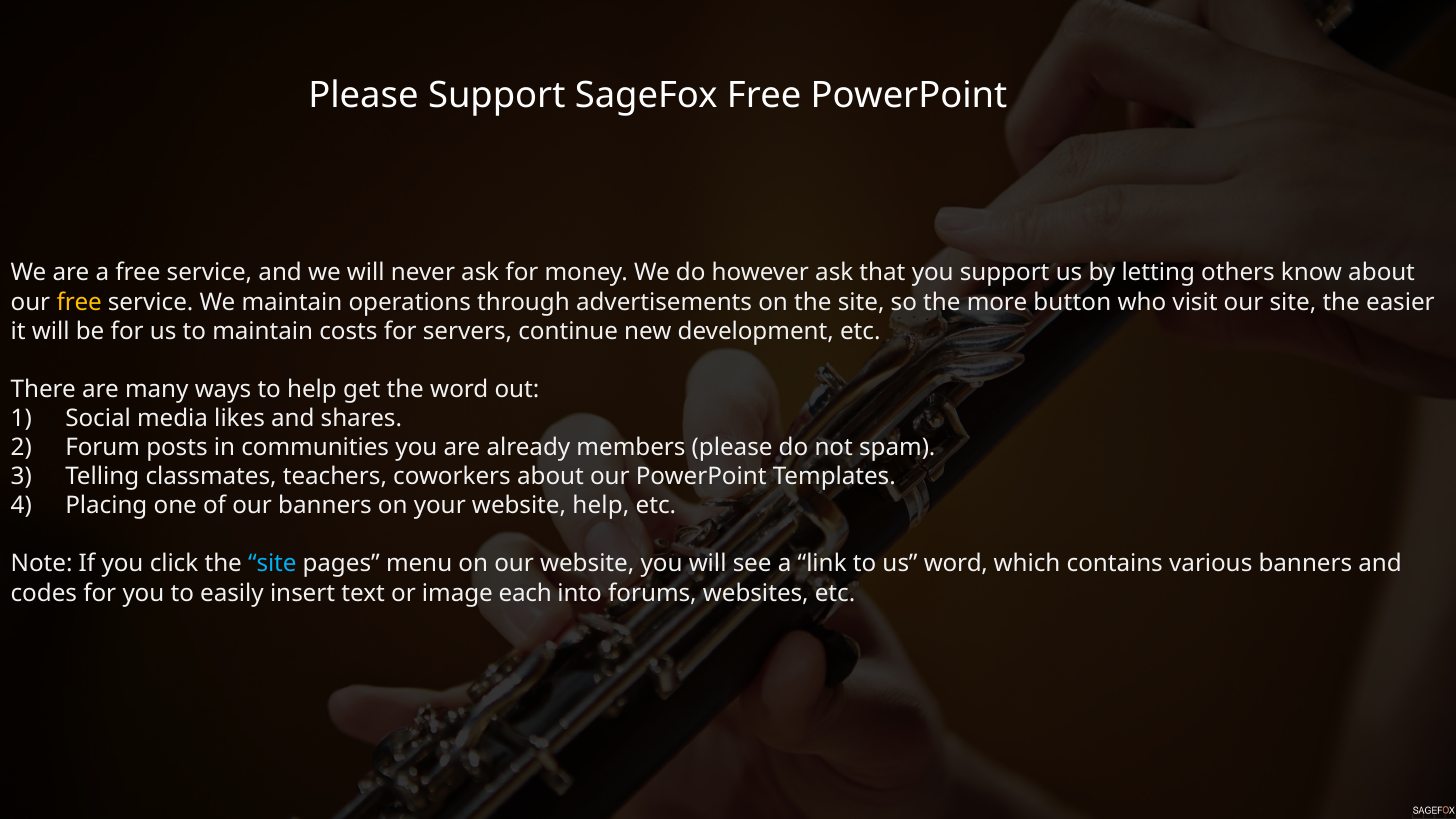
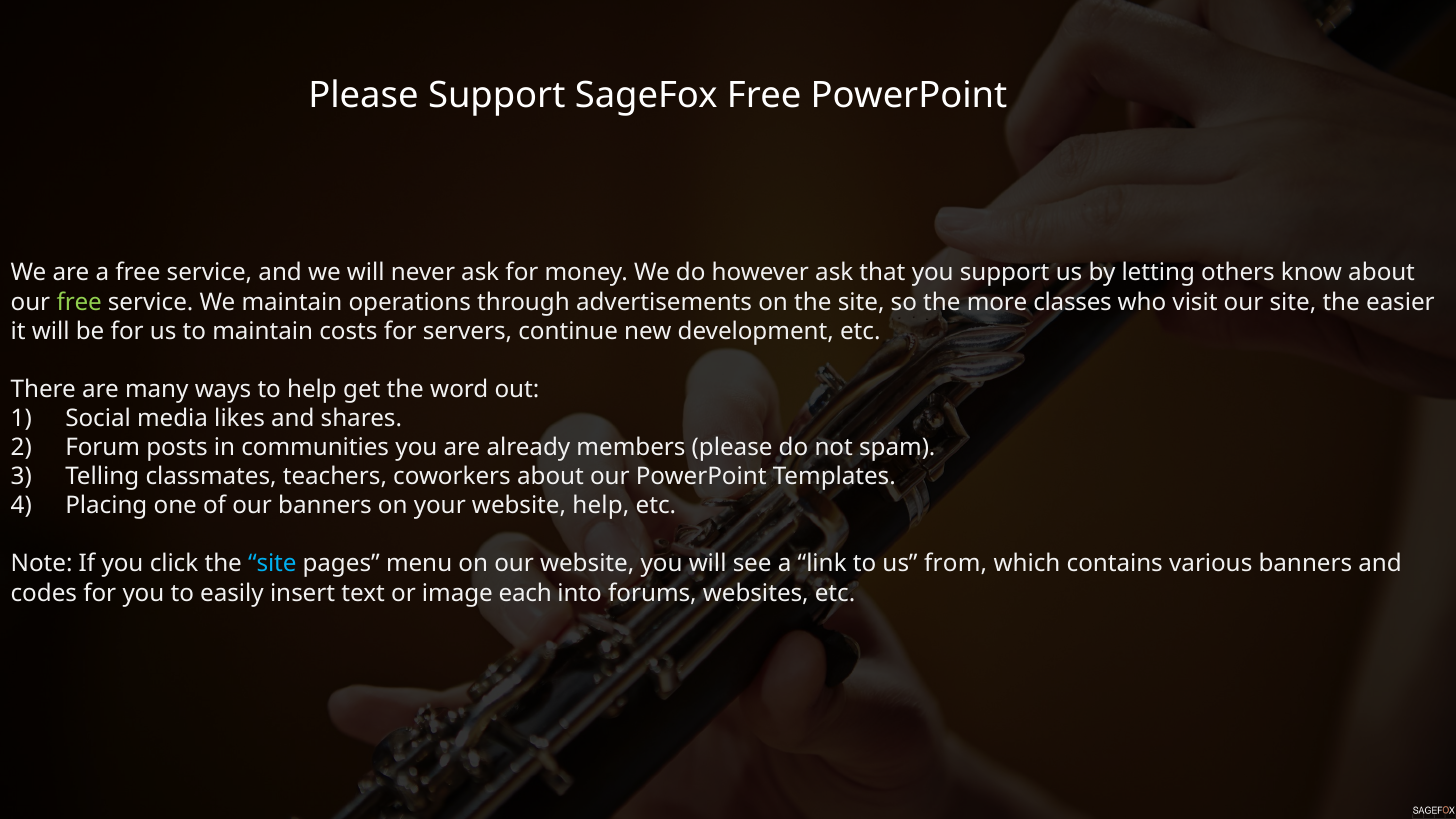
free colour: yellow -> light green (79, 302)
button: button -> classes (1073, 302)
us word: word -> from (956, 564)
